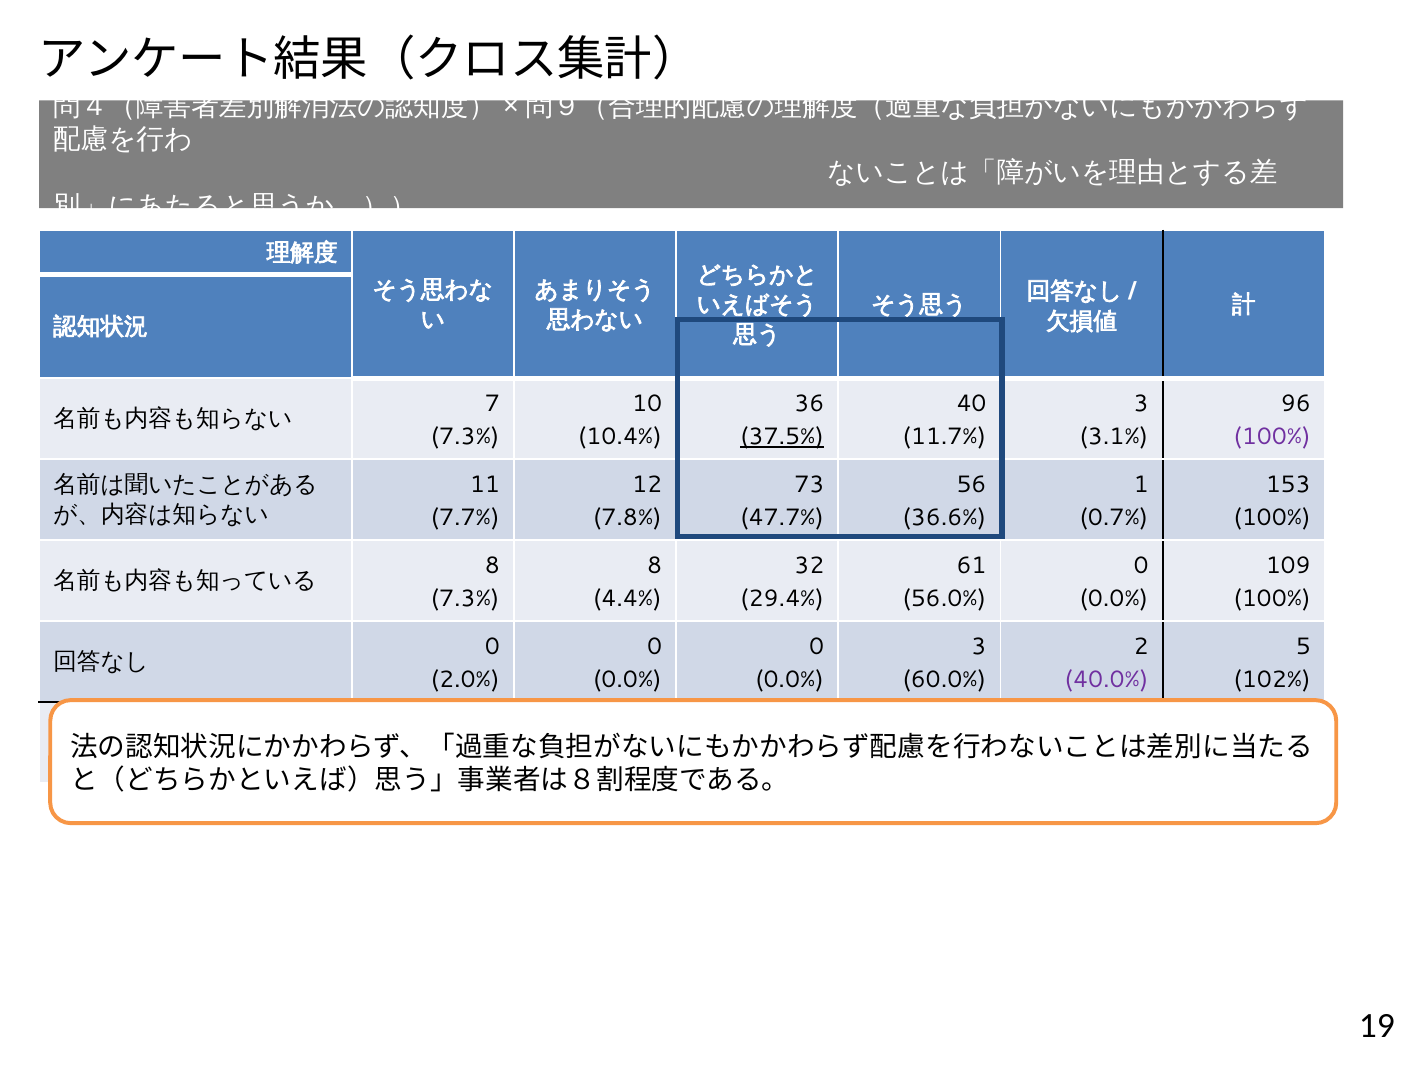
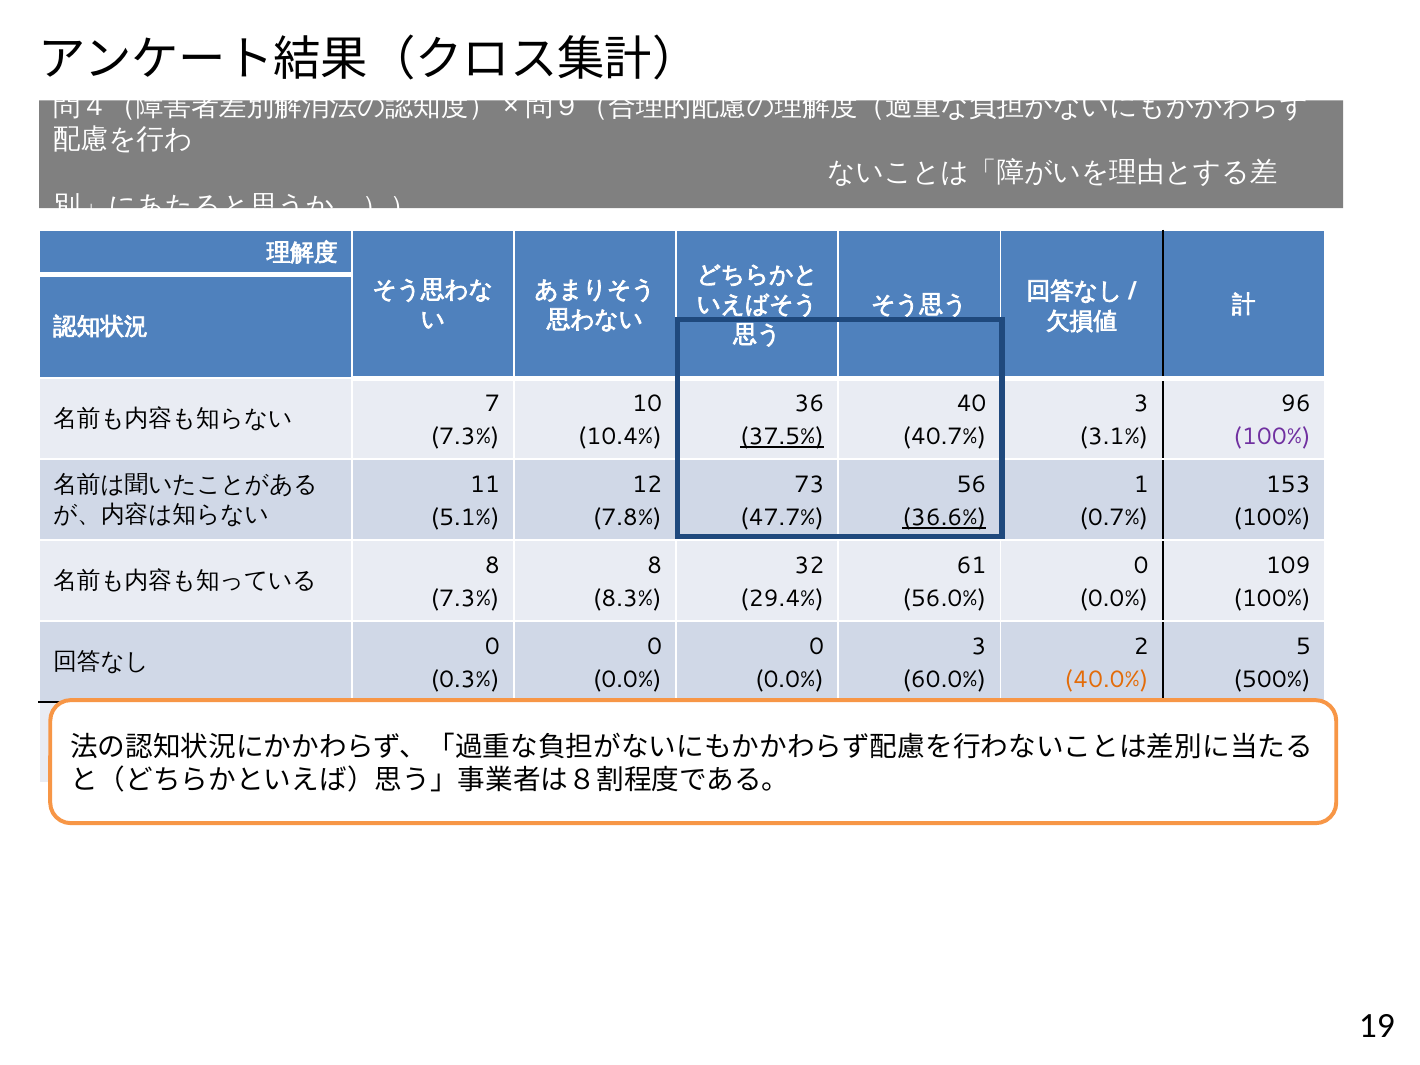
11.7%: 11.7% -> 40.7% (944, 437)
7.7%: 7.7% -> 5.1% (465, 518)
36.6% underline: none -> present (944, 518)
4.4%: 4.4% -> 8.3% (627, 599)
2.0%: 2.0% -> 0.3% (465, 680)
40.0% colour: purple -> orange (1106, 680)
102%: 102% -> 500% (1272, 680)
